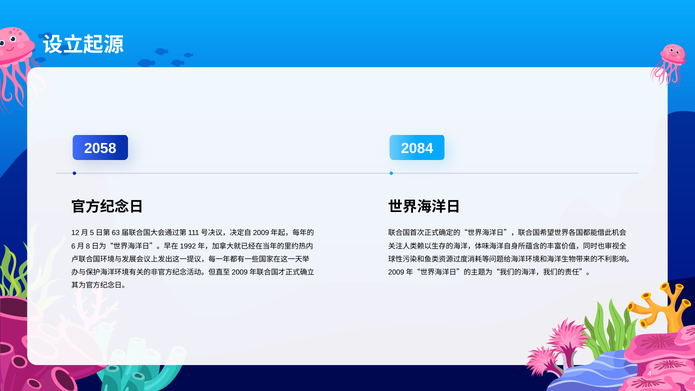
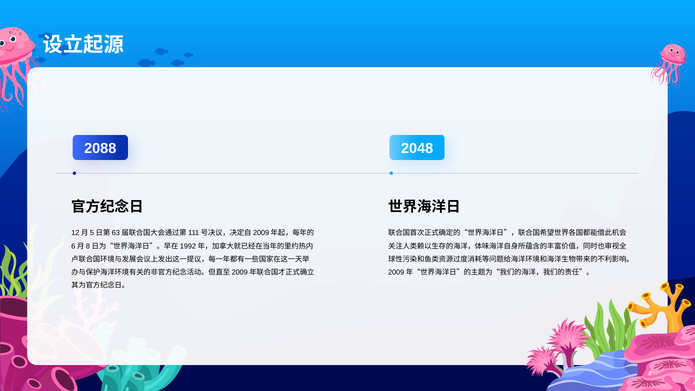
2058: 2058 -> 2088 (100, 148)
2084: 2084 -> 2048 (417, 148)
